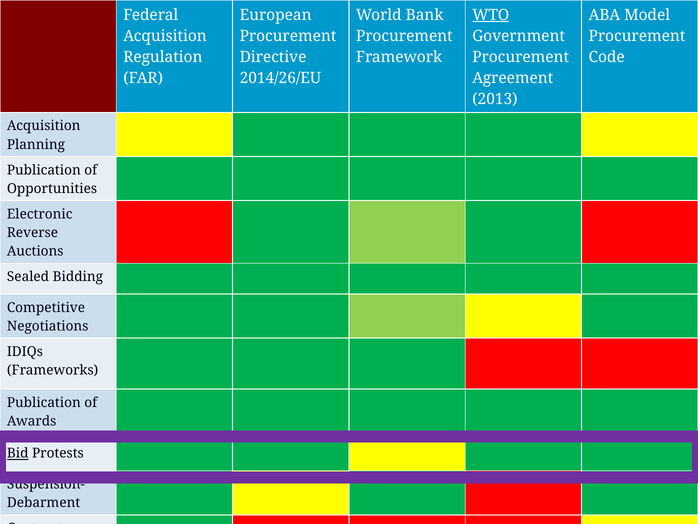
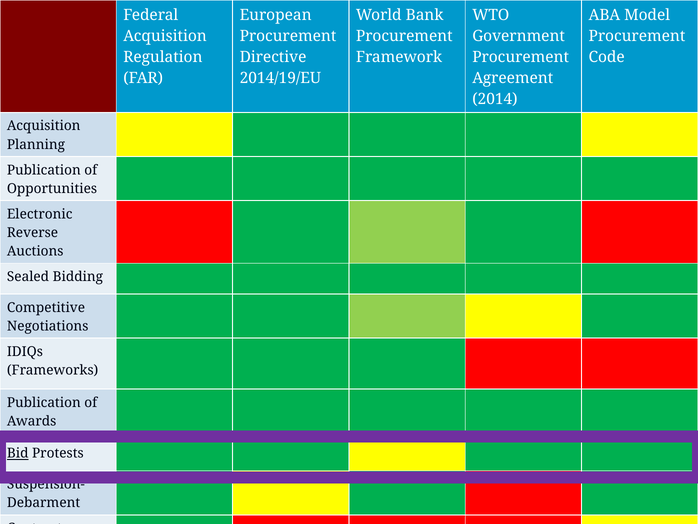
WTO underline: present -> none (491, 15)
2014/26/EU: 2014/26/EU -> 2014/19/EU (280, 78)
2013: 2013 -> 2014 (495, 99)
